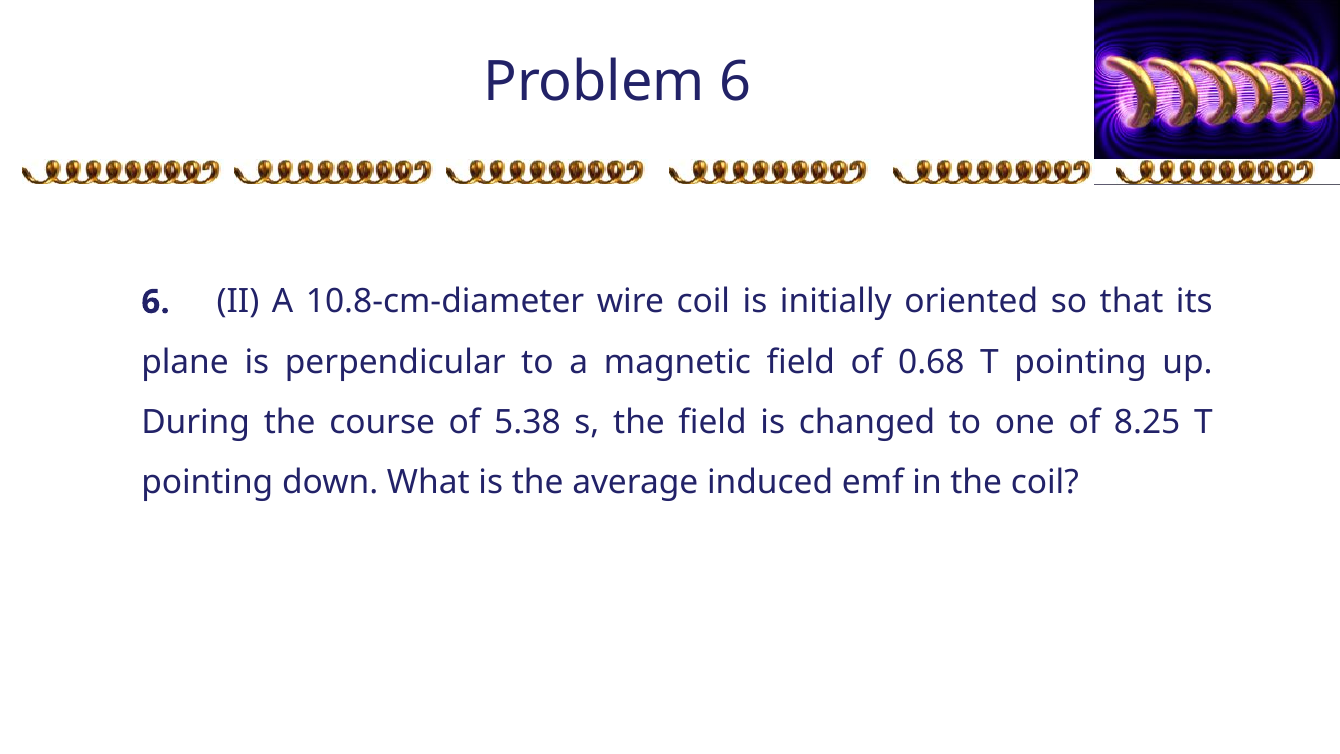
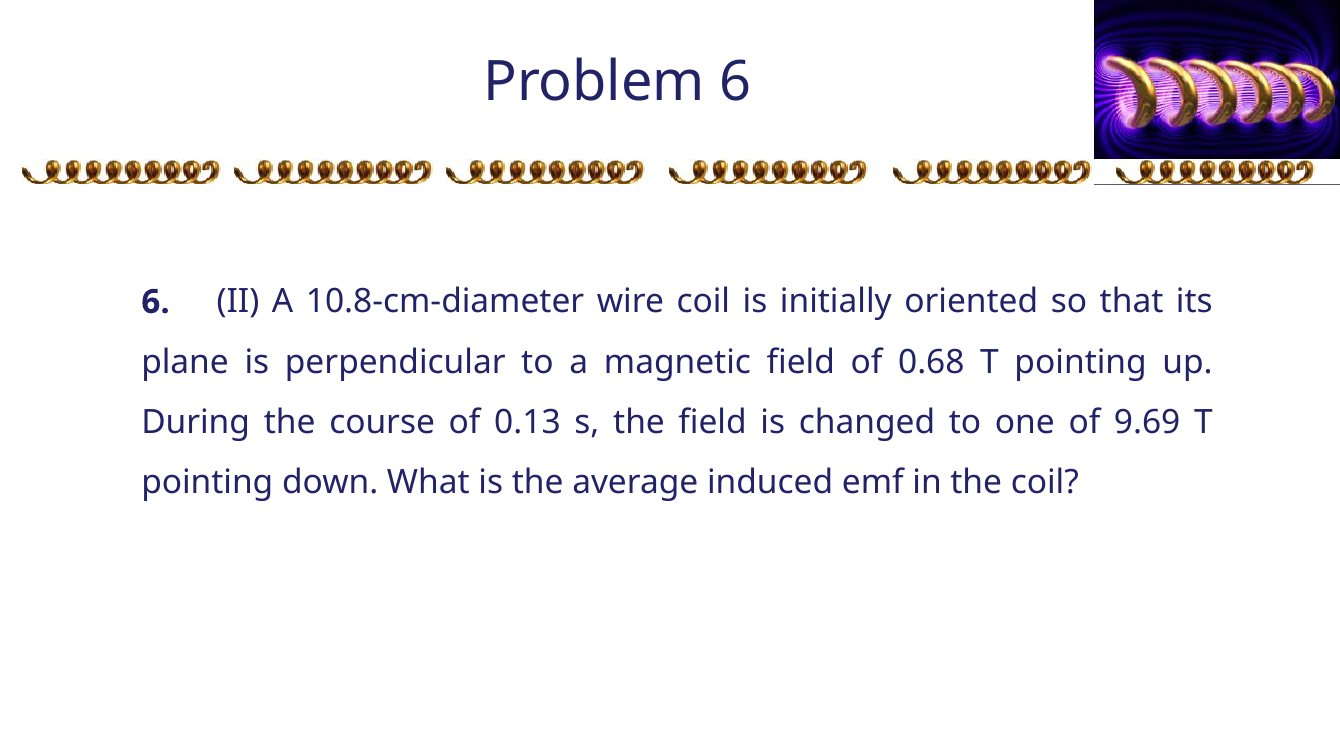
5.38: 5.38 -> 0.13 (527, 422)
8.25: 8.25 -> 9.69 (1147, 422)
